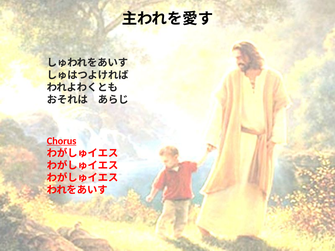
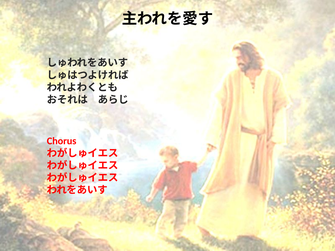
Chorus underline: present -> none (62, 141)
